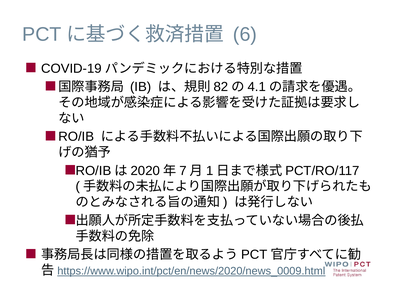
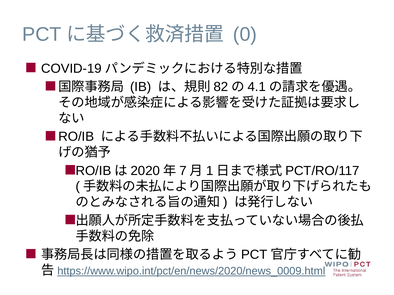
6: 6 -> 0 (245, 35)
